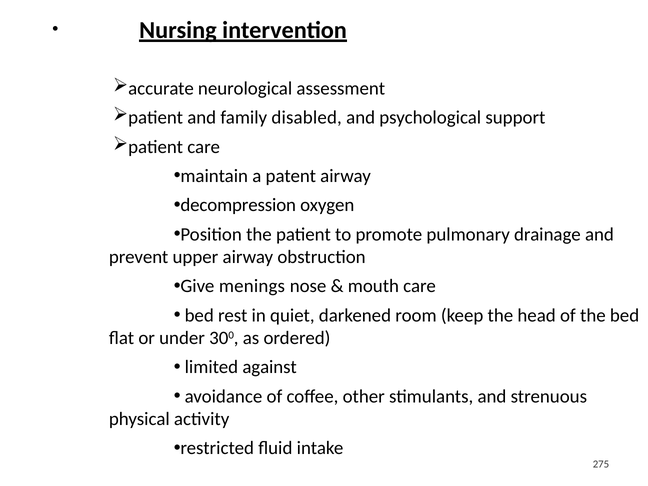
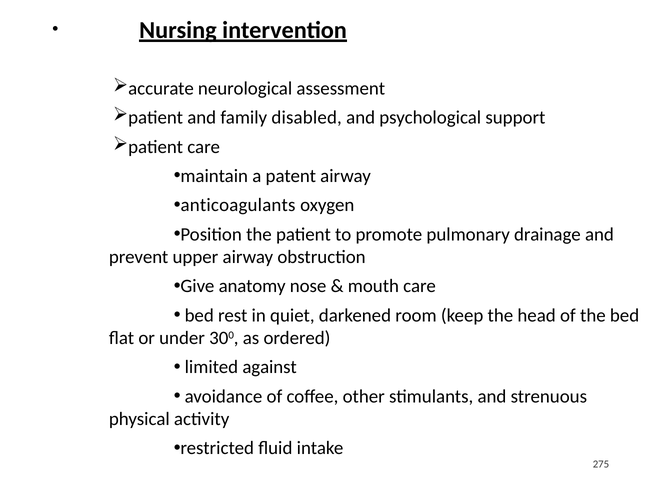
decompression: decompression -> anticoagulants (238, 205)
menings: menings -> anatomy (252, 286)
